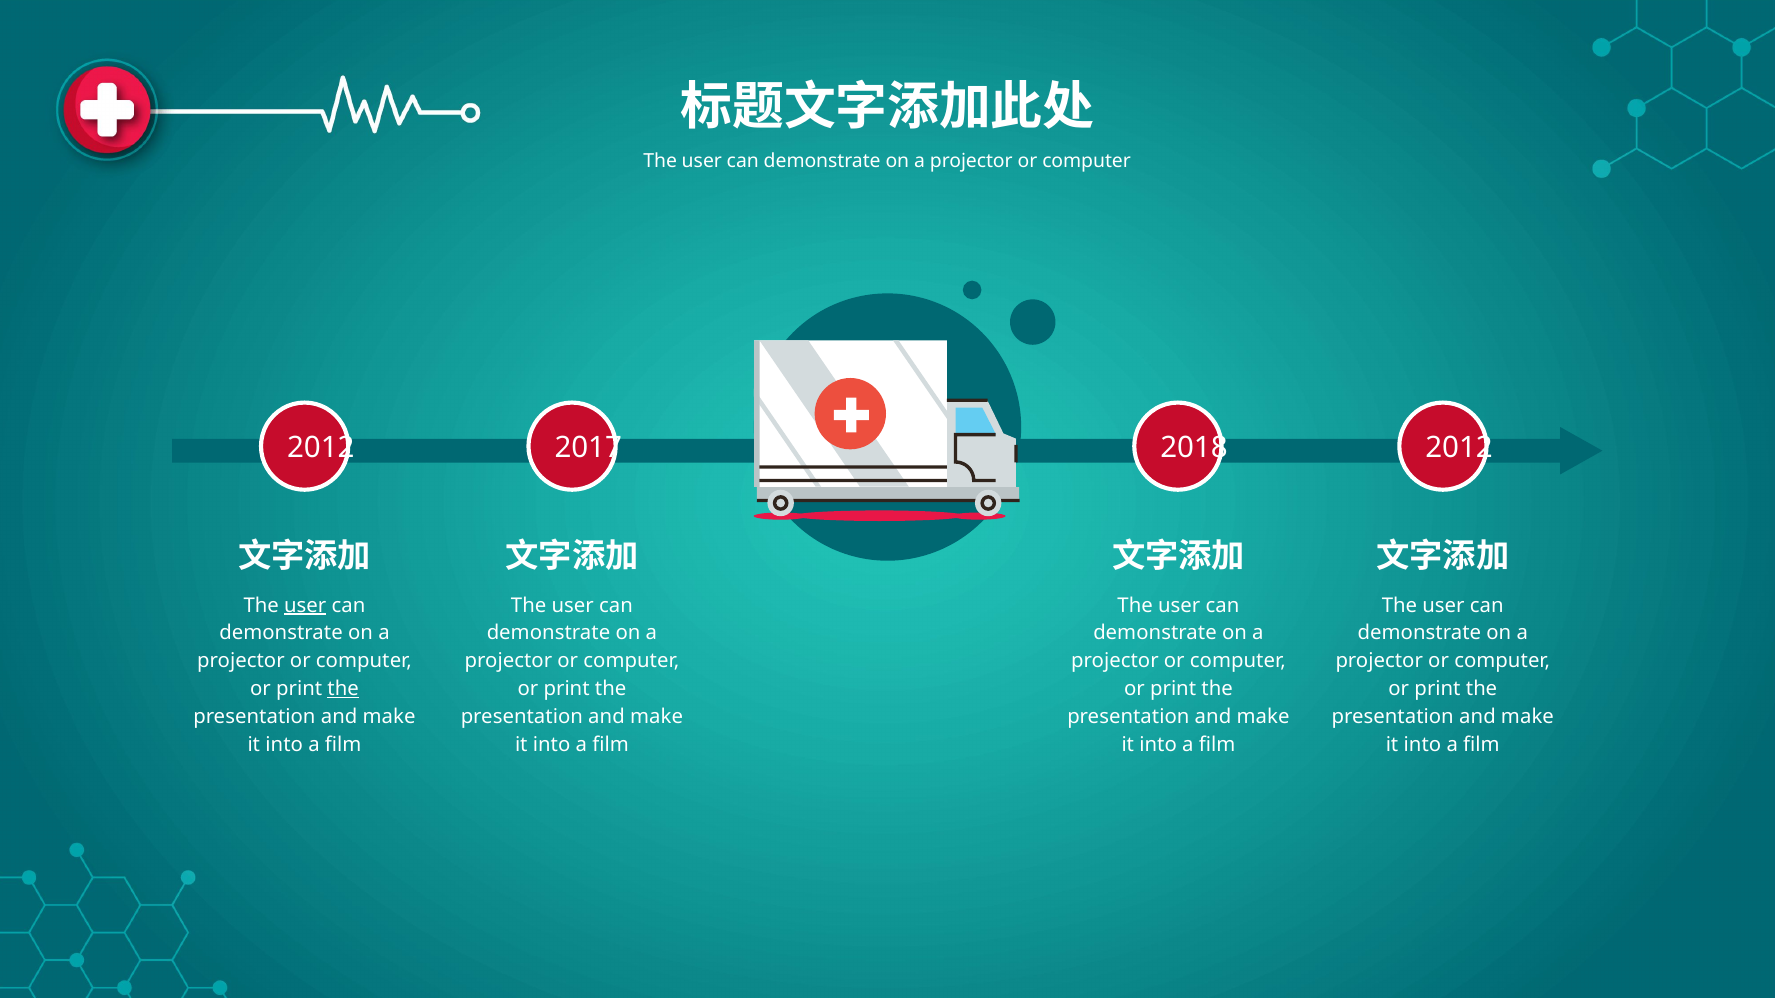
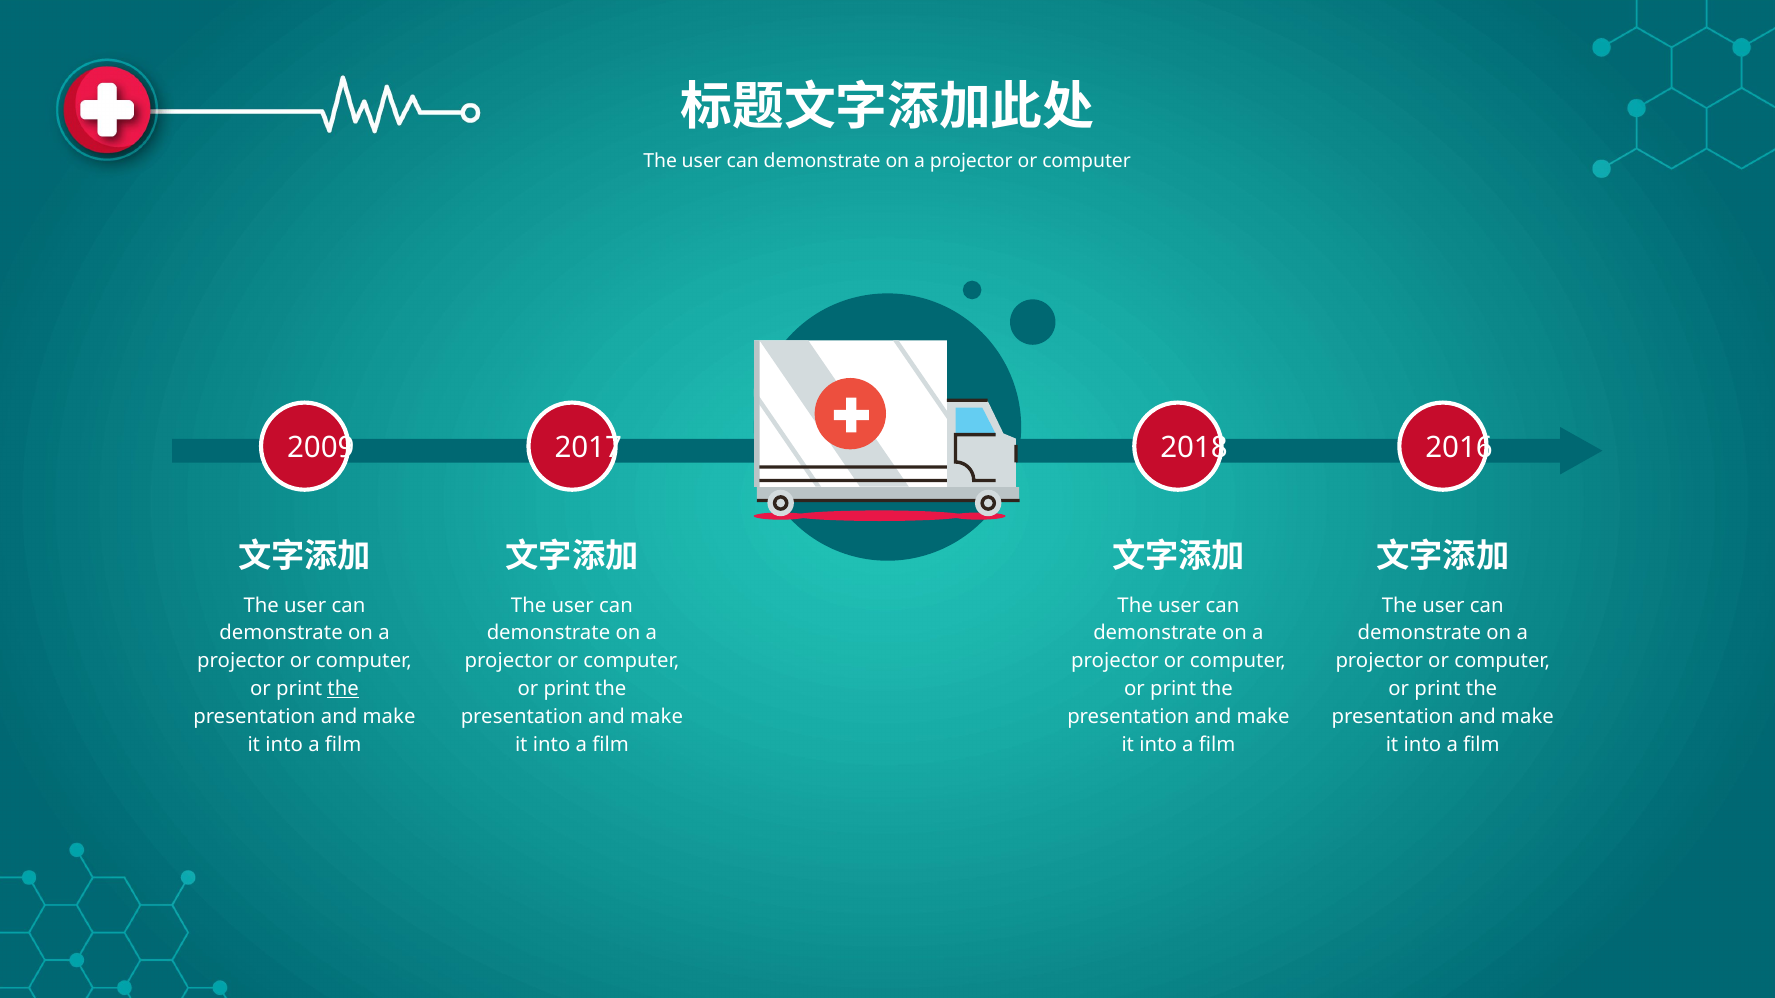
2012: 2012 -> 2009 (321, 448)
2018 2012: 2012 -> 2016 (1459, 448)
user underline: present -> none (305, 606)
